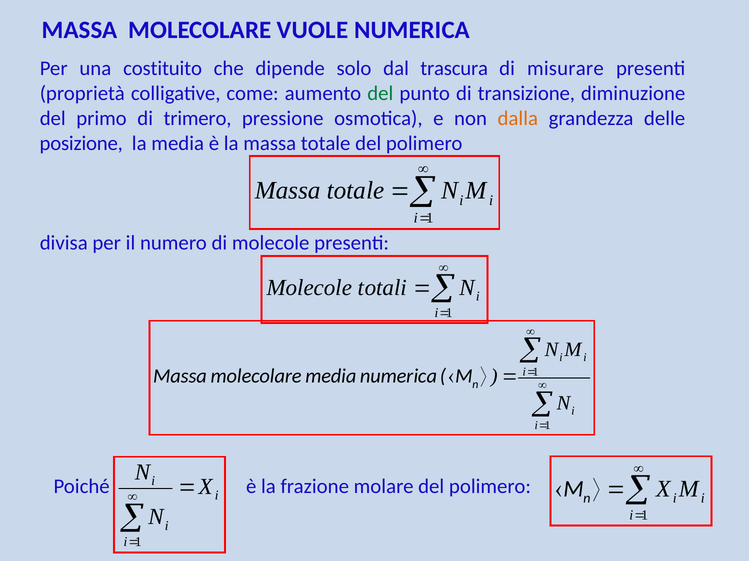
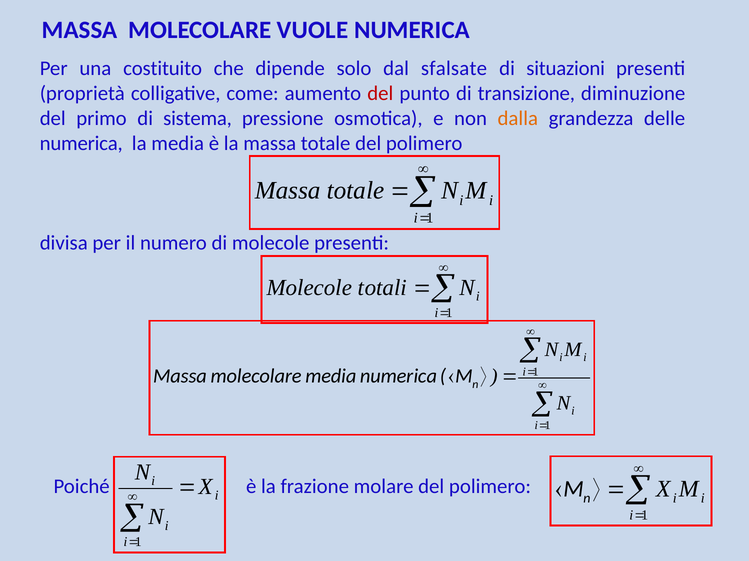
trascura: trascura -> sfalsate (454, 68)
misurare: misurare -> situazioni (566, 68)
del colour: green -> red (380, 93)
trimero: trimero -> sistema (198, 118)
posizione: posizione -> numerica (81, 143)
